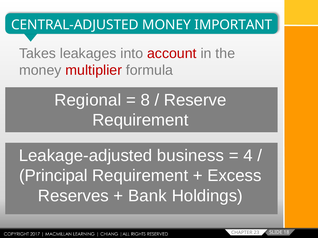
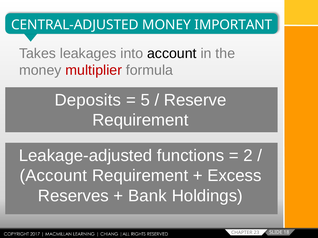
account colour: red -> black (172, 53)
Regional: Regional -> Deposits (88, 100)
8: 8 -> 5 (145, 100)
business: business -> functions (191, 156)
4: 4 -> 2 (248, 156)
Principal: Principal -> Account (53, 176)
